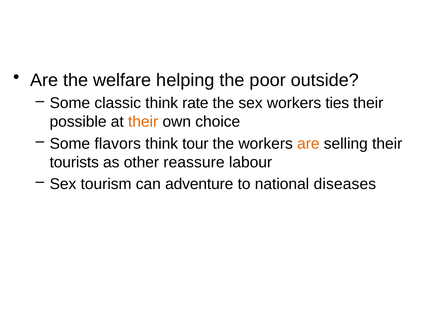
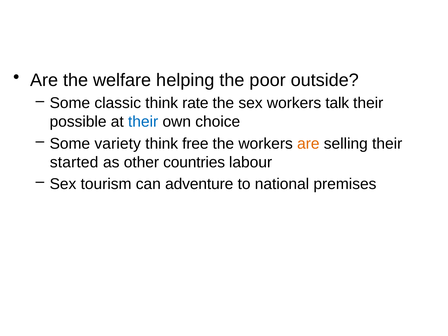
ties: ties -> talk (337, 103)
their colour: orange -> blue (143, 122)
flavors: flavors -> variety (118, 144)
tour: tour -> free (195, 144)
tourists: tourists -> started (74, 162)
reassure: reassure -> countries (194, 162)
diseases: diseases -> premises (345, 184)
